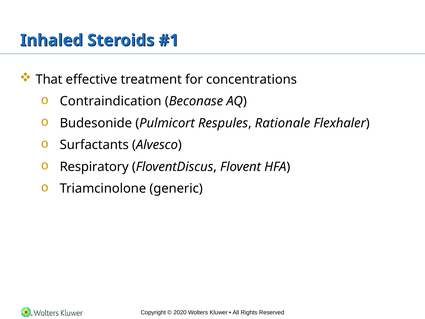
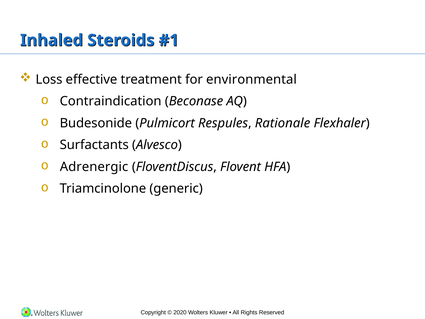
That: That -> Loss (49, 79)
concentrations: concentrations -> environmental (251, 79)
Respiratory: Respiratory -> Adrenergic (94, 167)
